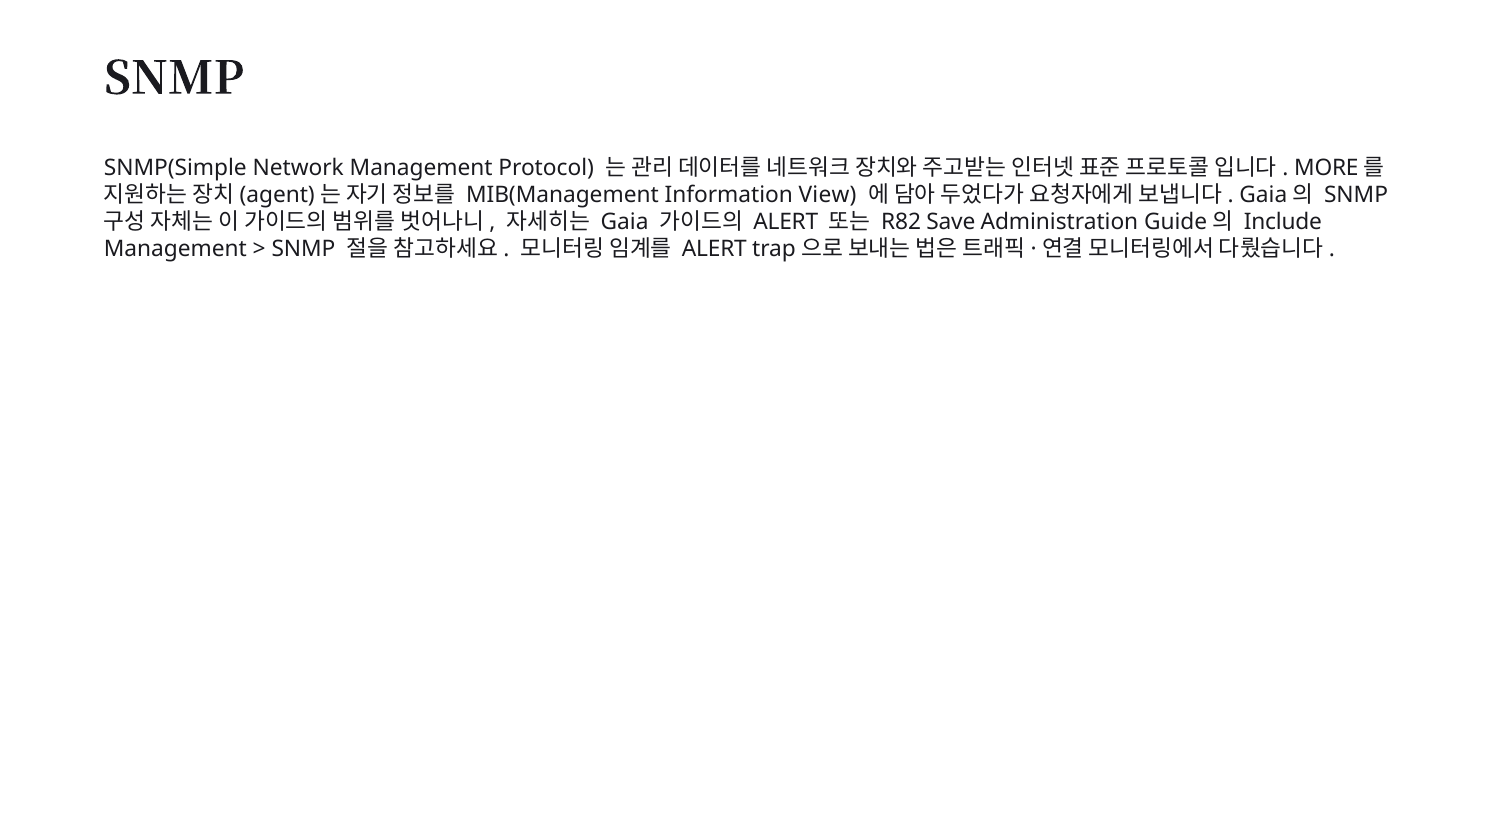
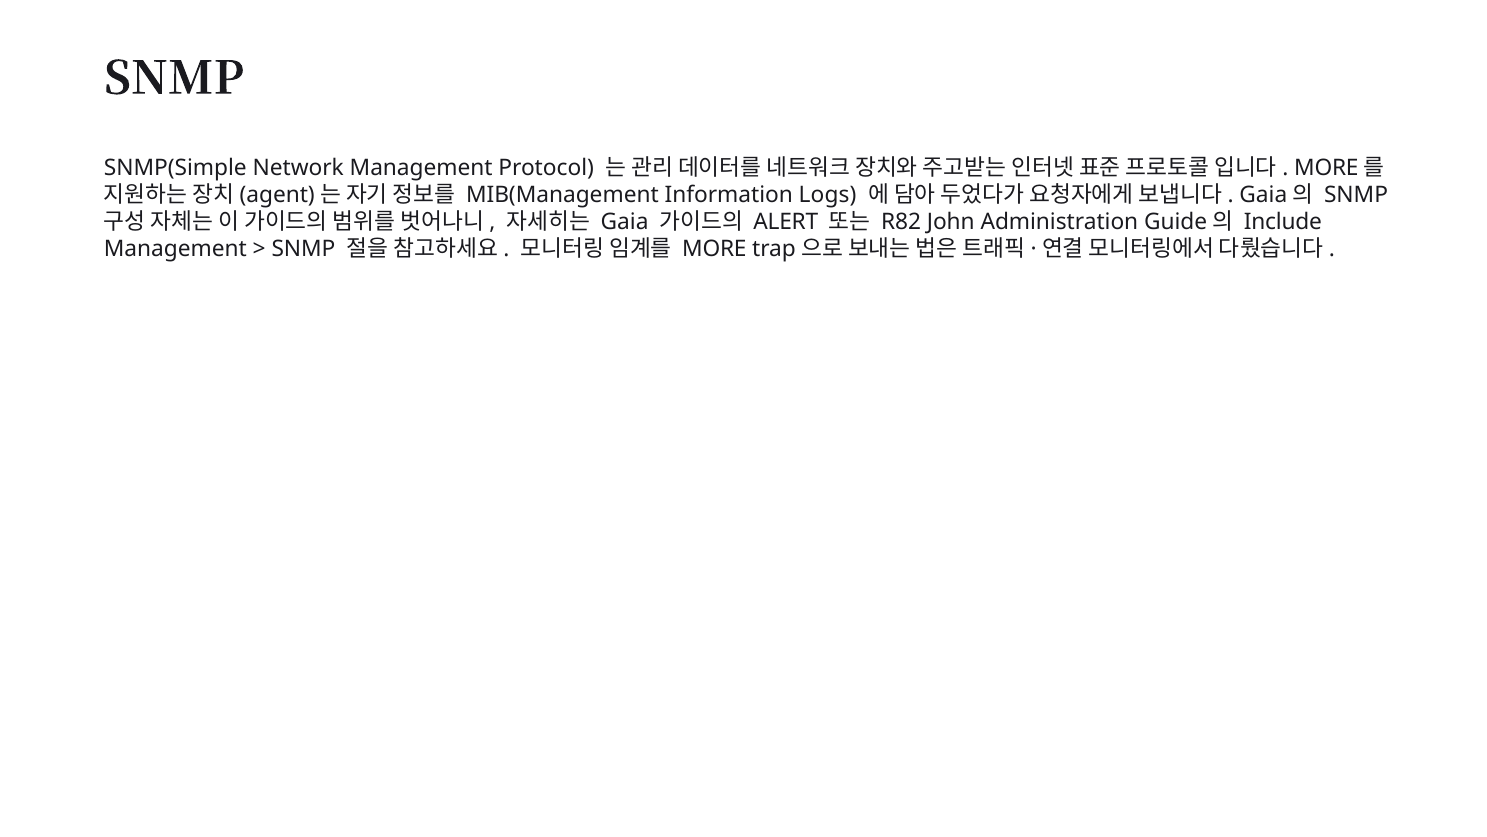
View: View -> Logs (828, 195)
Save: Save -> John (951, 222)
ALERT: ALERT -> MORE (714, 249)
